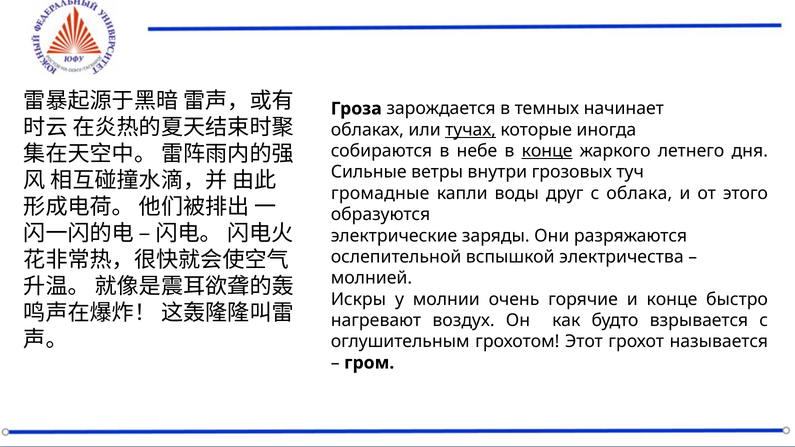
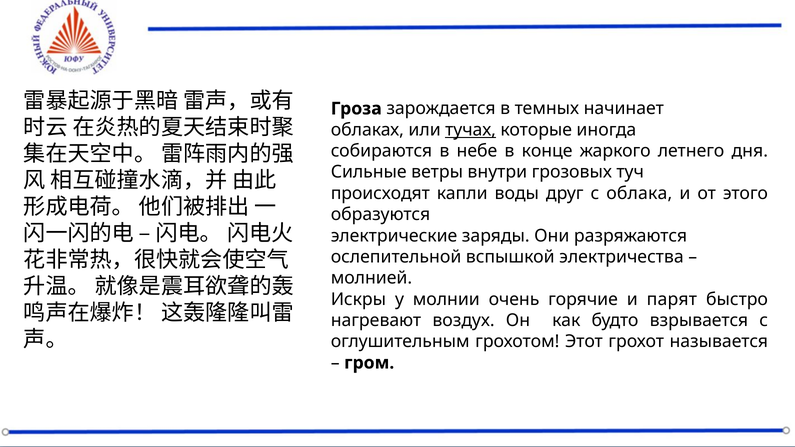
конце underline: present -> none (547, 151)
громадные: громадные -> происходят (380, 193)
и конце: конце -> парят (672, 299)
